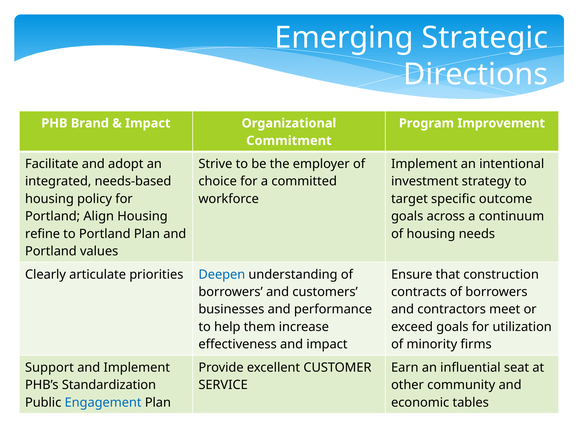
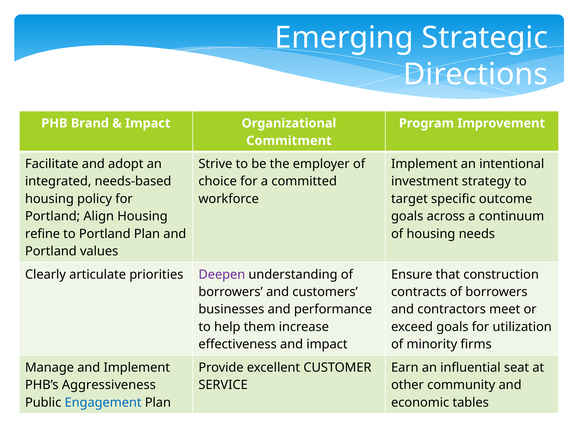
Deepen colour: blue -> purple (222, 274)
Support: Support -> Manage (50, 367)
Standardization: Standardization -> Aggressiveness (109, 385)
